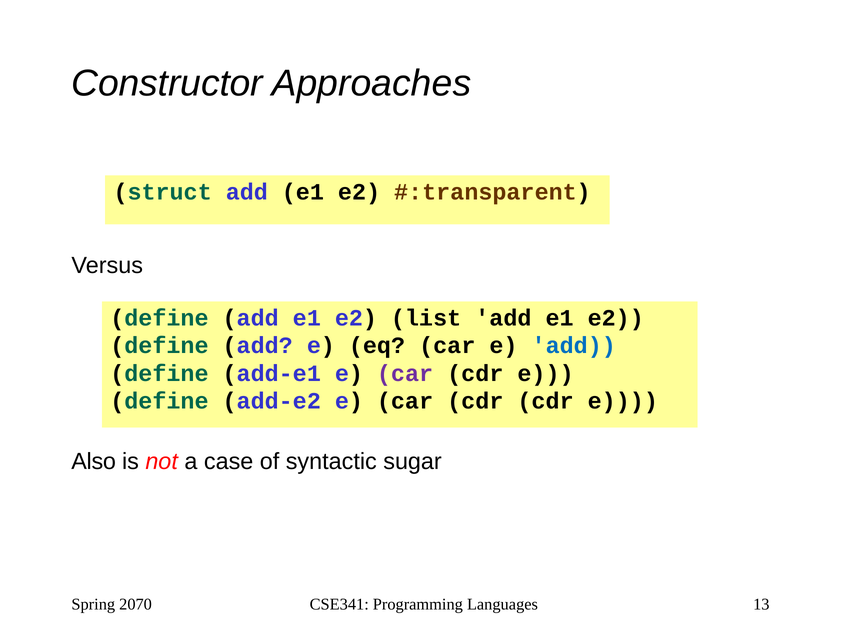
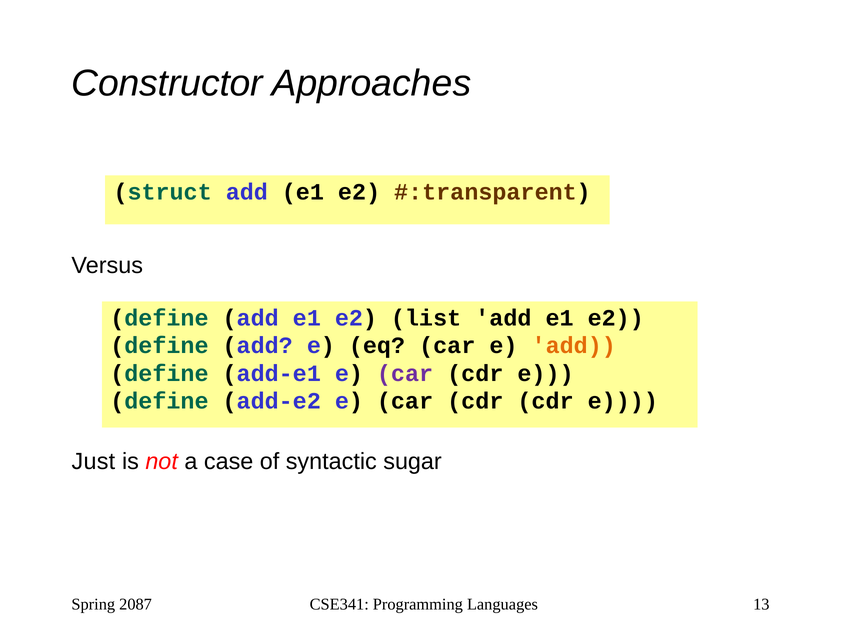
add colour: blue -> orange (574, 346)
Also: Also -> Just (93, 461)
2070: 2070 -> 2087 (136, 604)
